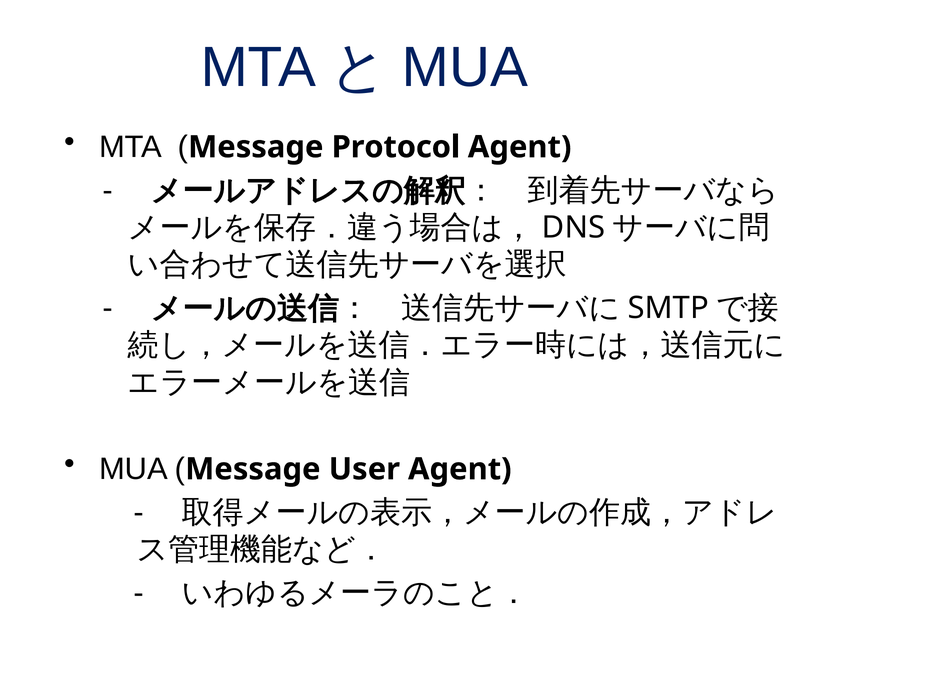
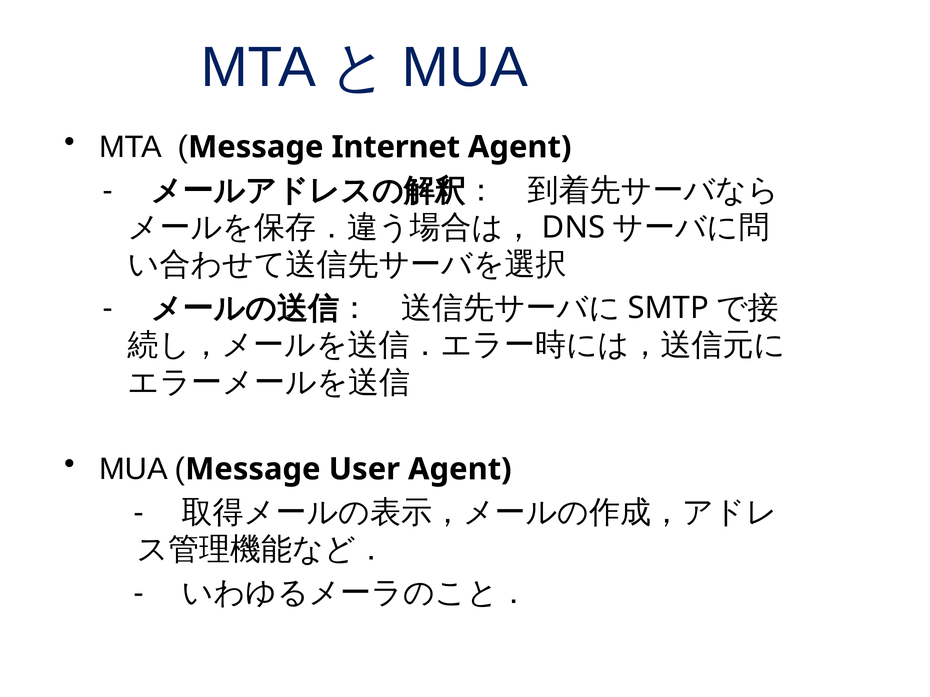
Protocol: Protocol -> Internet (396, 147)
